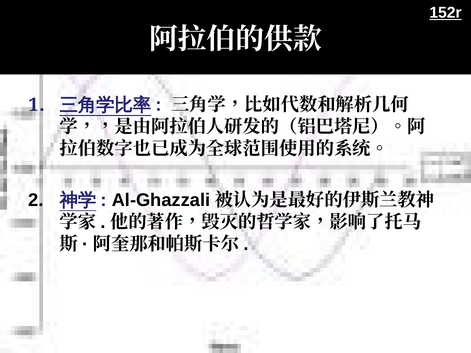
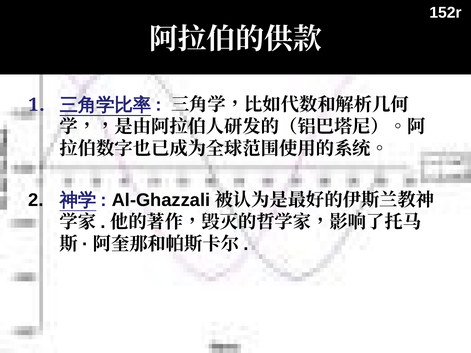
152r underline: present -> none (445, 13)
